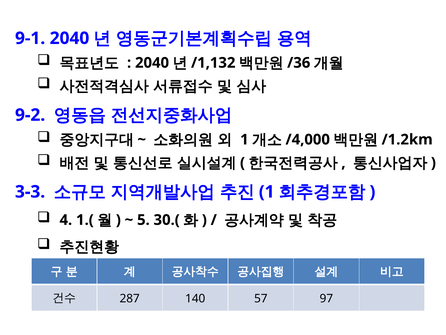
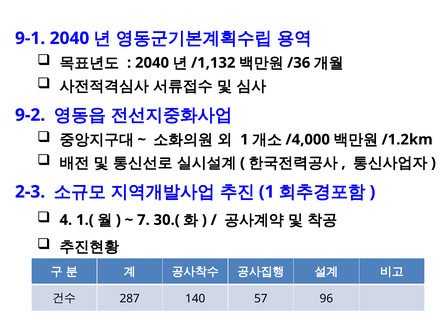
3-3: 3-3 -> 2-3 (30, 192)
5: 5 -> 7 (143, 220)
97: 97 -> 96 (326, 298)
